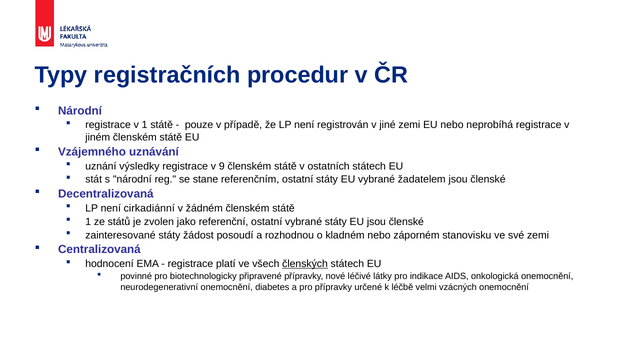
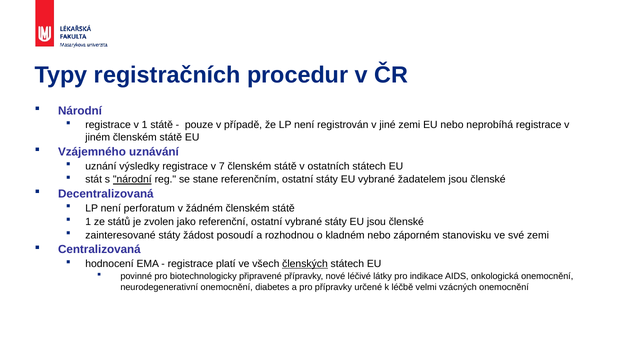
9: 9 -> 7 (222, 166)
národní underline: none -> present (132, 180)
cirkadiánní: cirkadiánní -> perforatum (149, 208)
